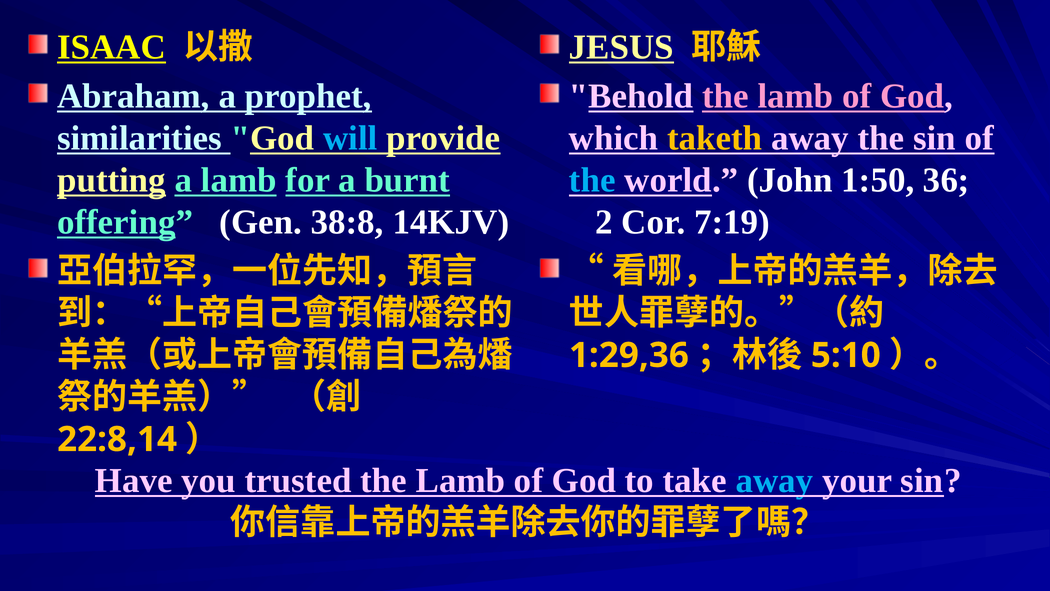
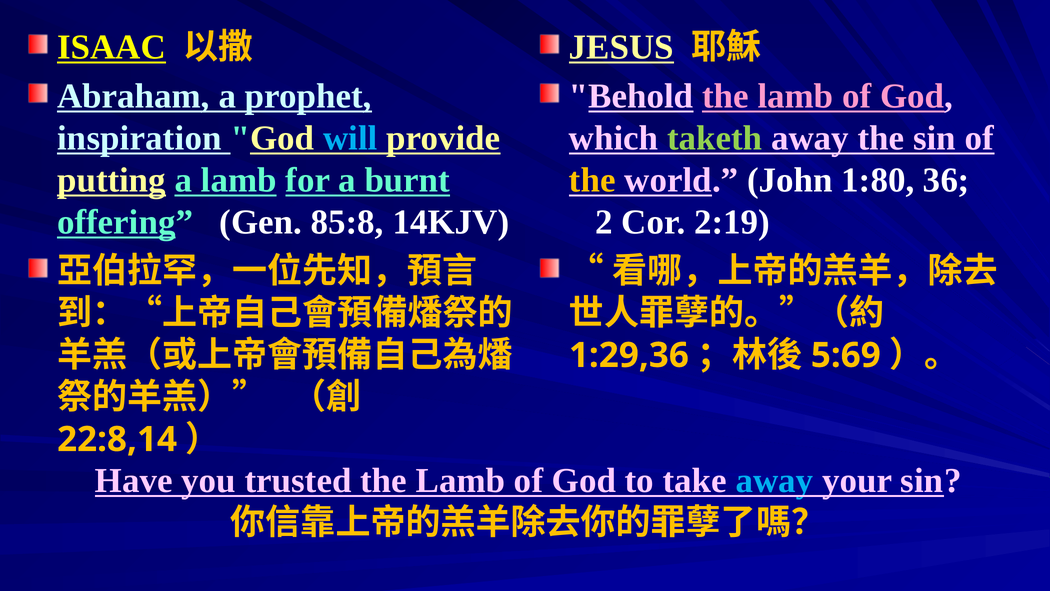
similarities: similarities -> inspiration (139, 138)
taketh colour: yellow -> light green (715, 138)
the colour: light blue -> yellow (592, 180)
1:50: 1:50 -> 1:80 (878, 180)
38:8: 38:8 -> 85:8 (347, 222)
7:19: 7:19 -> 2:19 (732, 222)
5:10: 5:10 -> 5:69 (846, 355)
